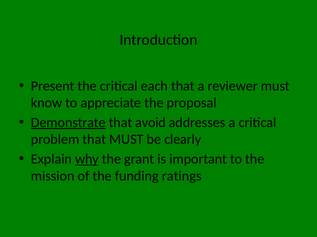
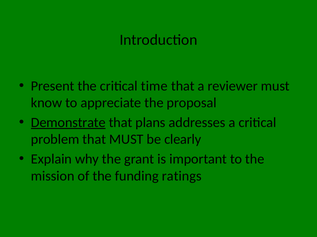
each: each -> time (154, 86)
avoid: avoid -> plans (150, 123)
why underline: present -> none (87, 160)
